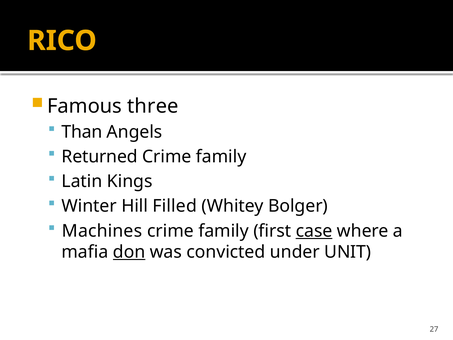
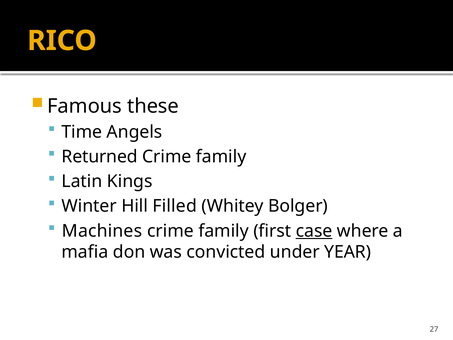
three: three -> these (153, 106)
Than: Than -> Time (82, 132)
don underline: present -> none (129, 252)
UNIT: UNIT -> YEAR (348, 252)
